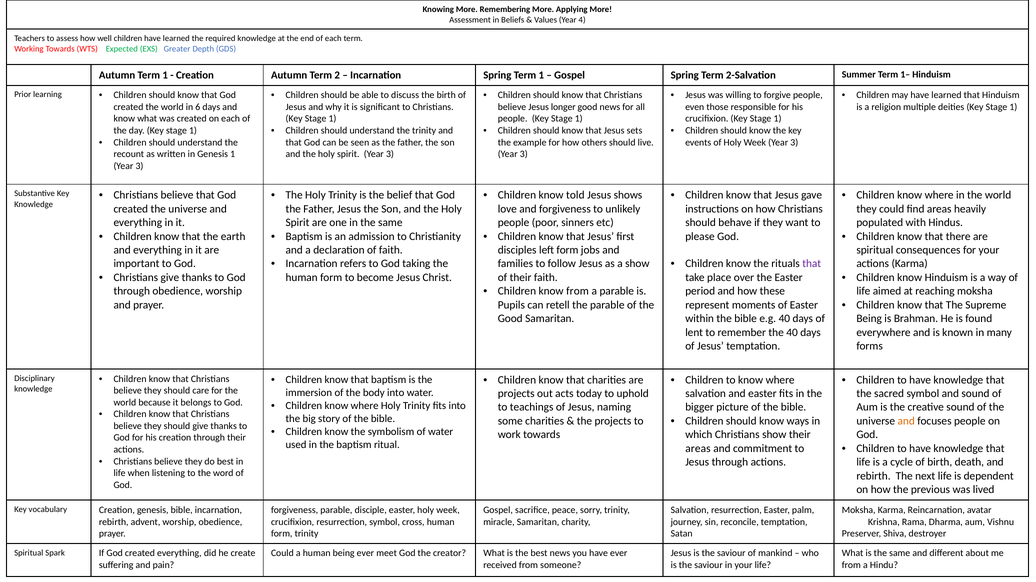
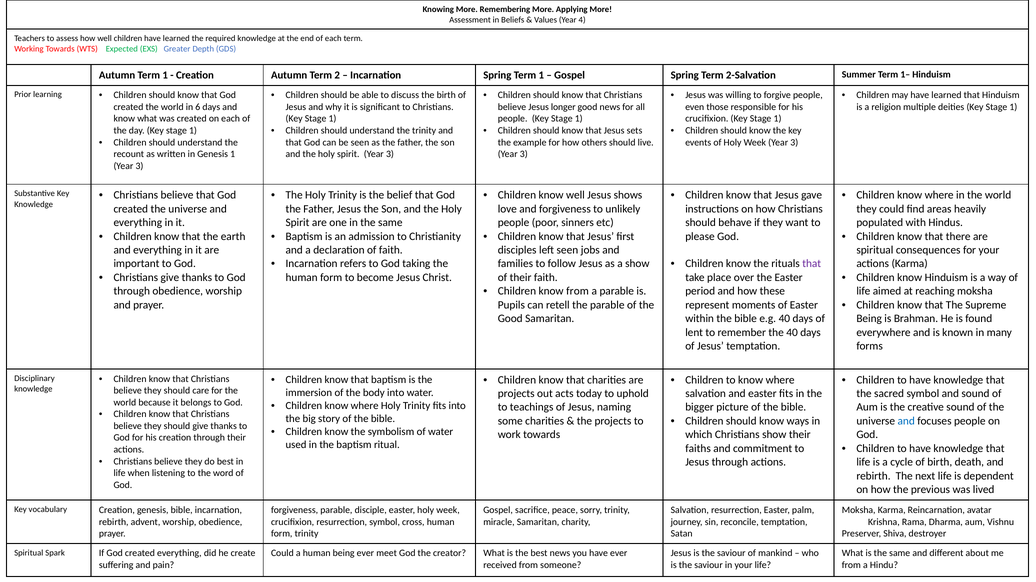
know told: told -> well (575, 195)
left form: form -> seen (567, 250)
and colour: orange -> blue (906, 421)
areas: areas -> faiths (698, 449)
